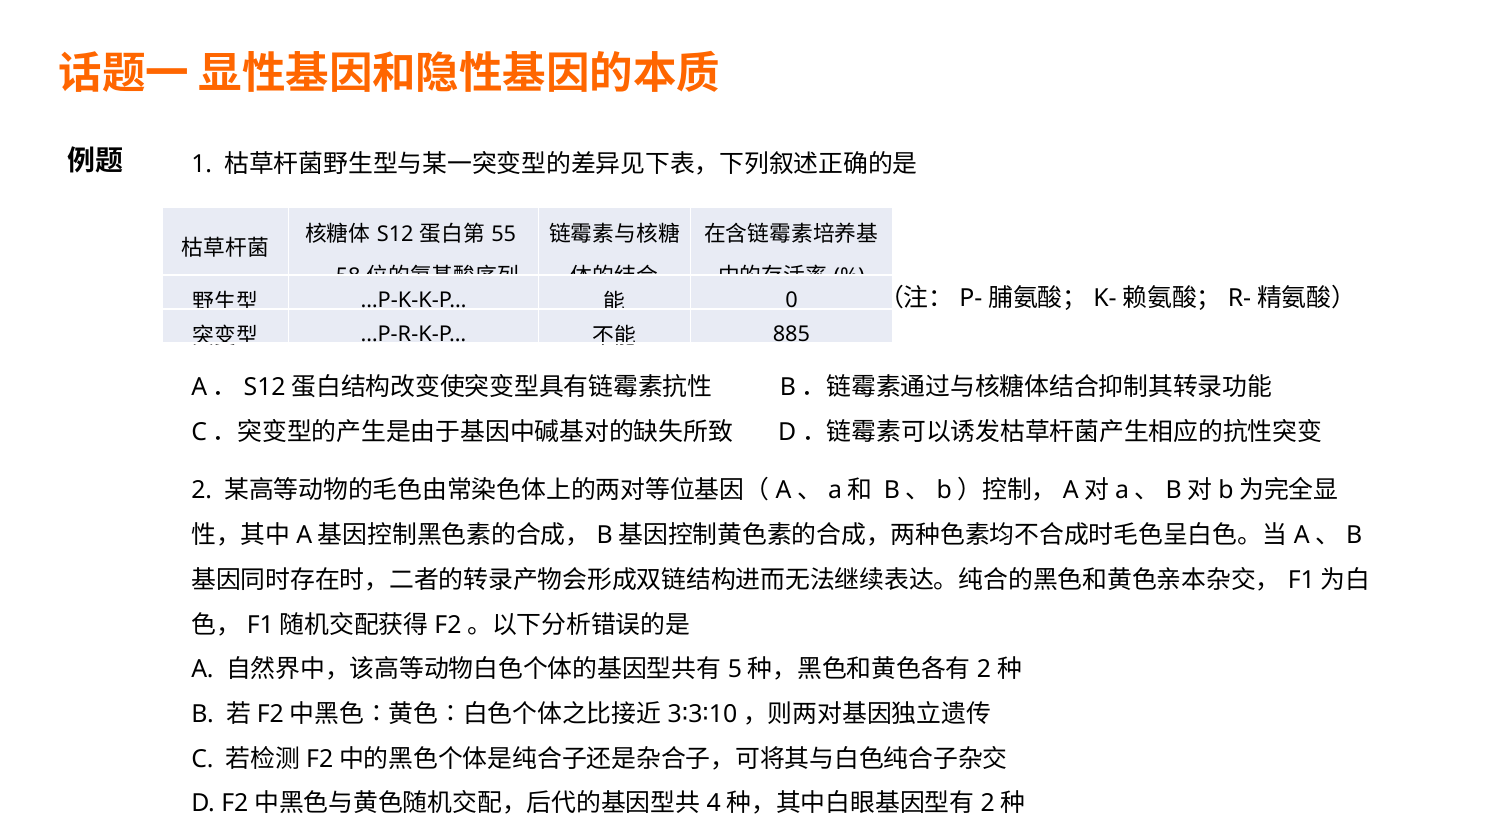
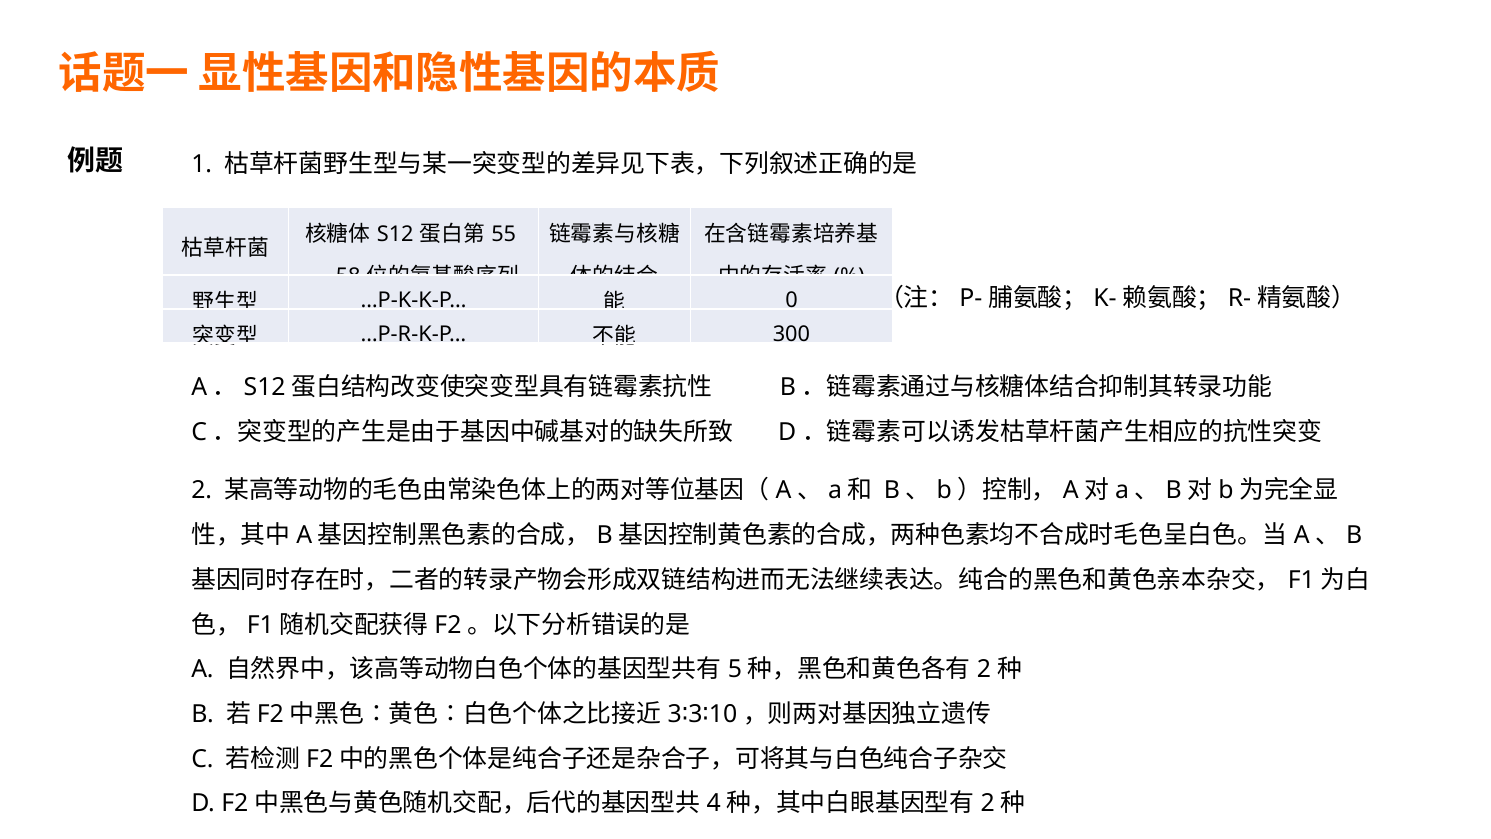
885: 885 -> 300 (791, 334)
